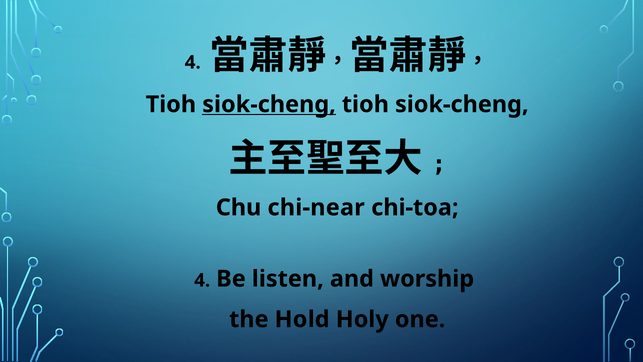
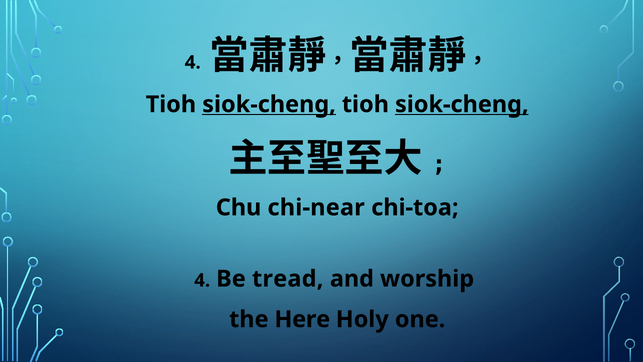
siok-cheng underline: none -> present (462, 104)
listen: listen -> tread (288, 279)
Hold: Hold -> Here (302, 319)
